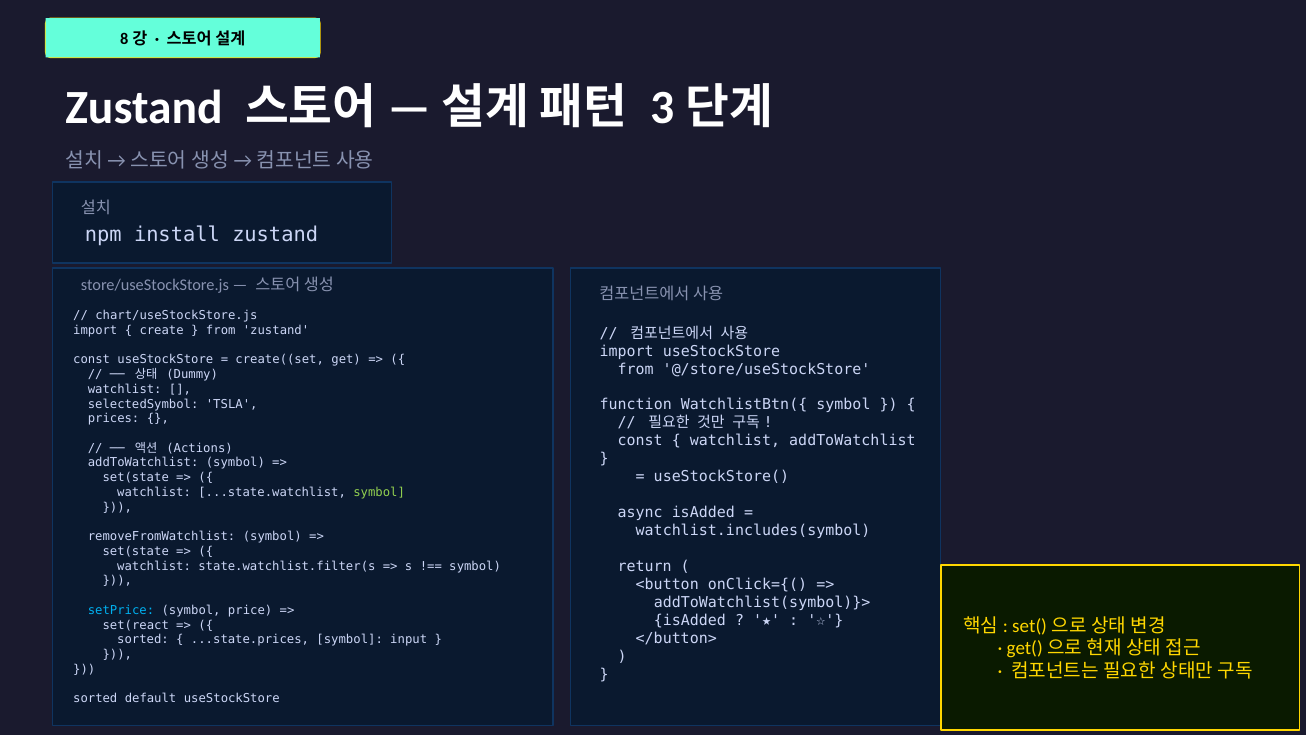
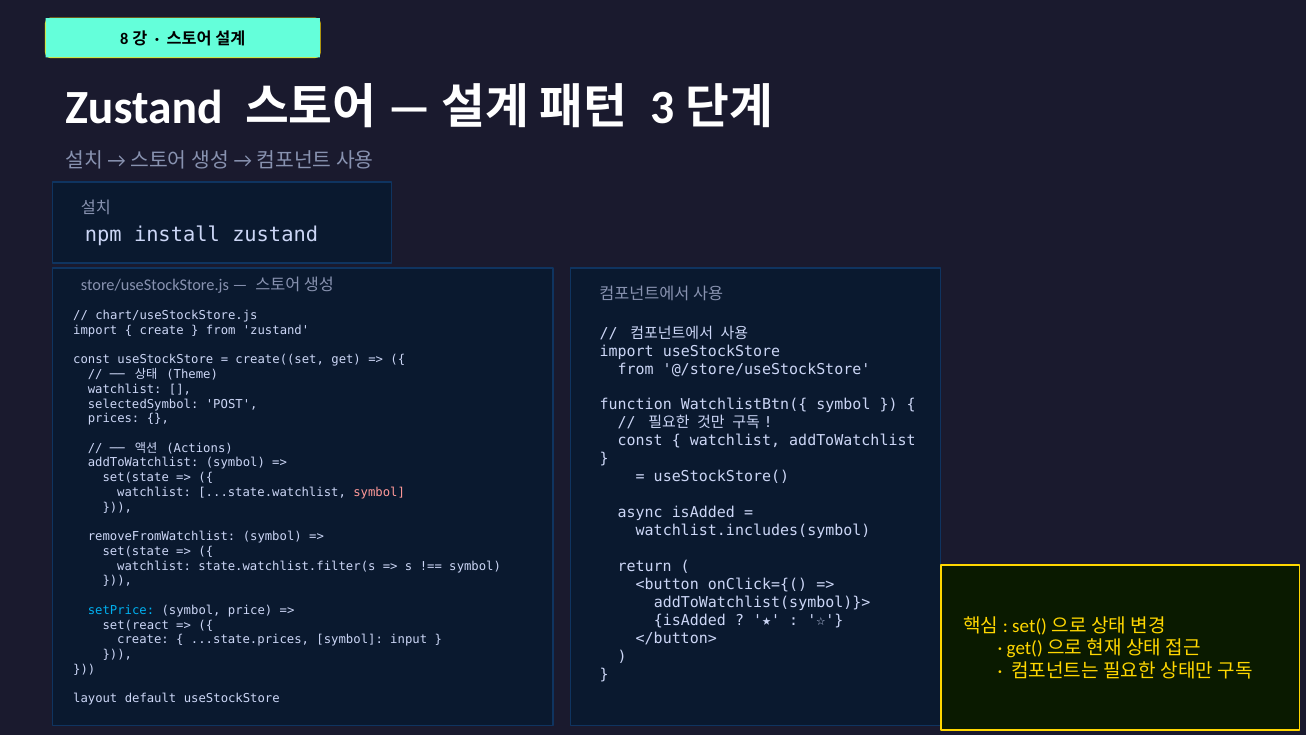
Dummy: Dummy -> Theme (192, 374)
TSLA: TSLA -> POST (232, 404)
symbol colour: light green -> pink (379, 492)
sorted: sorted -> create (143, 639)
sorted: sorted -> layout (95, 698)
